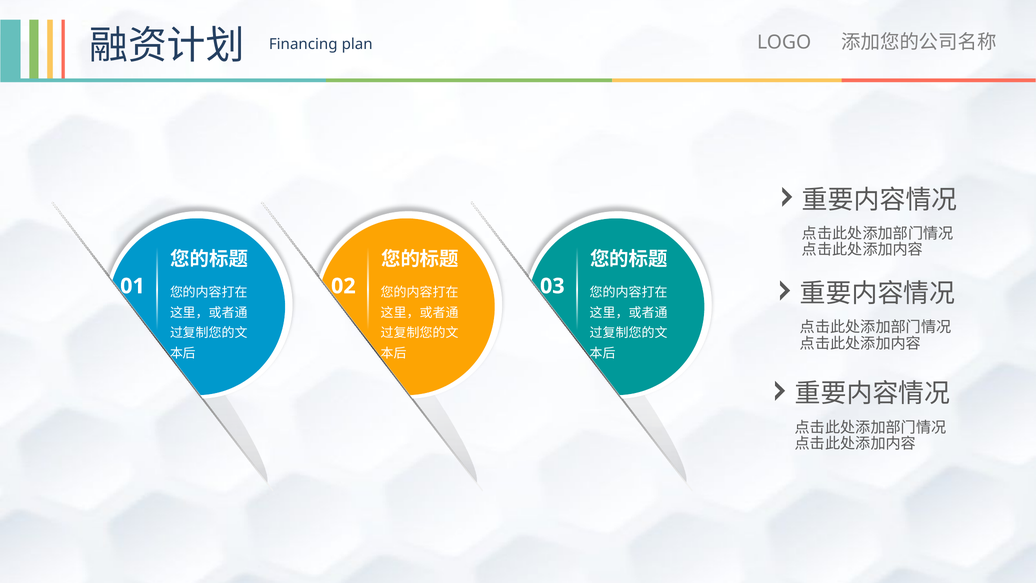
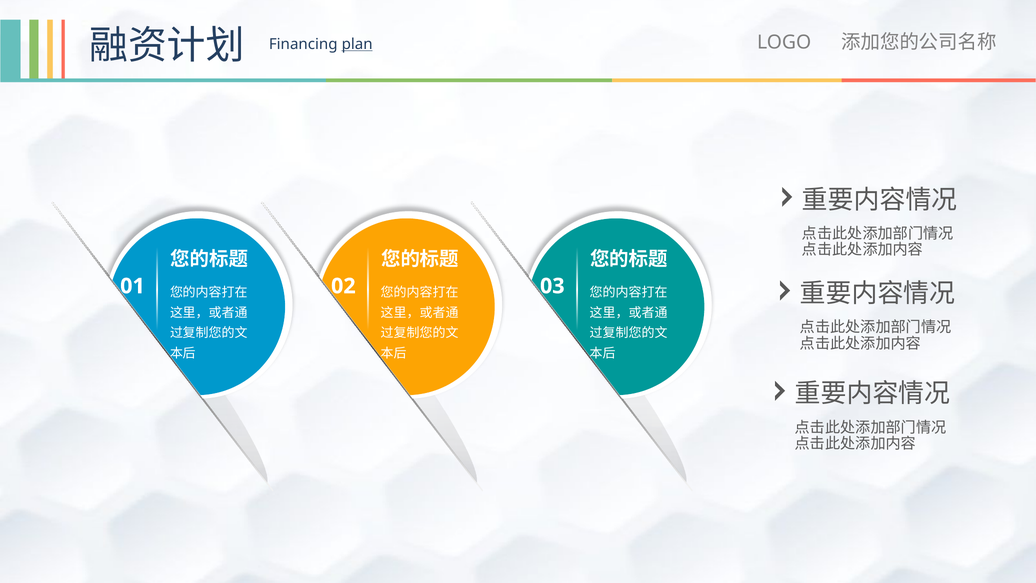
plan underline: none -> present (357, 44)
